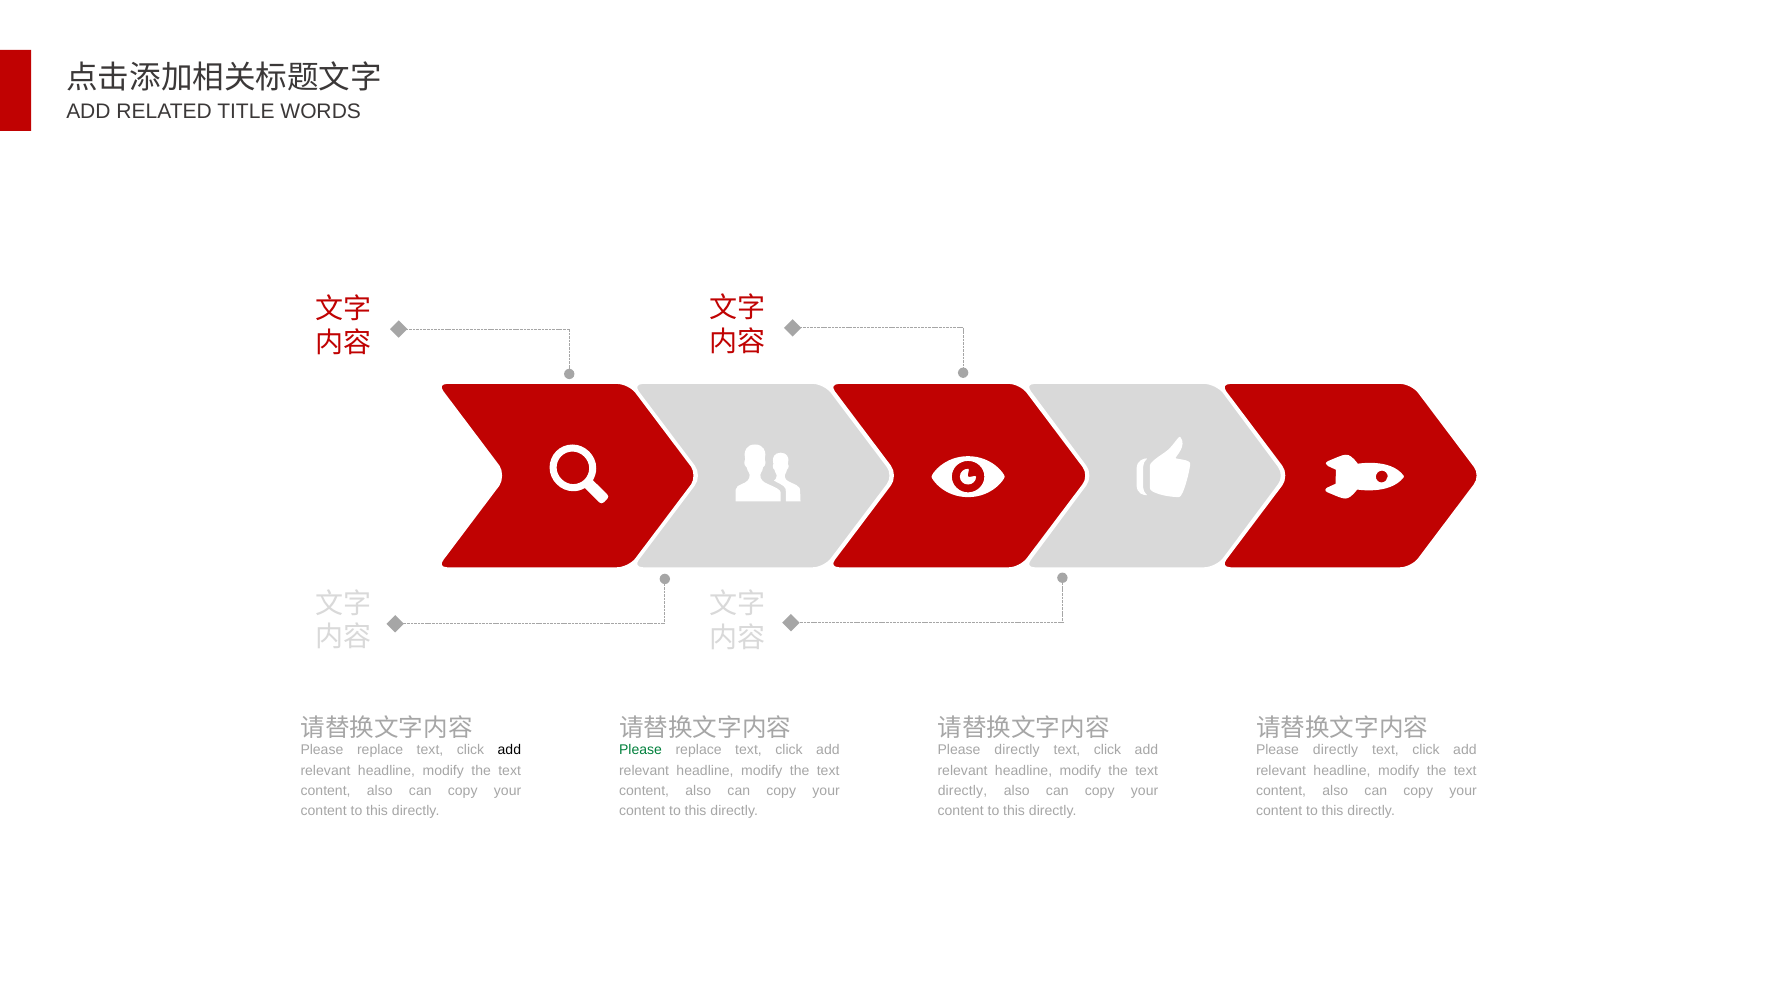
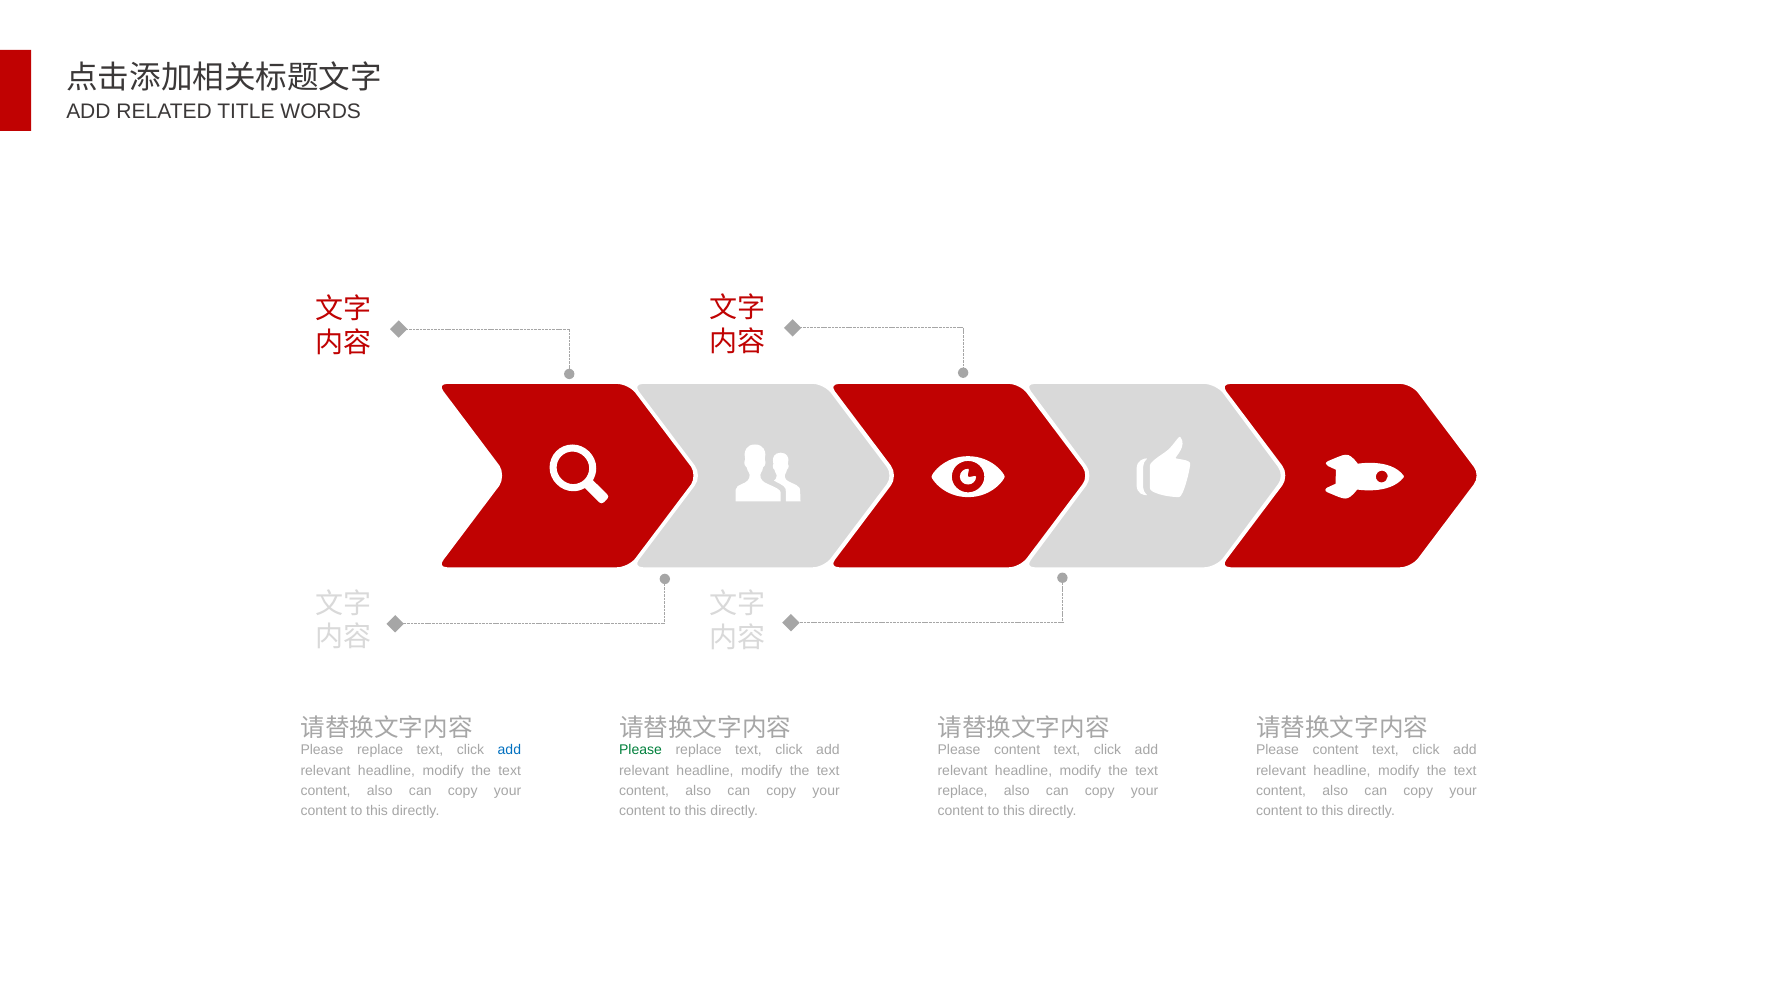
add colour: black -> blue (509, 750)
directly: directly -> content (1017, 750)
directly: directly -> content (1336, 750)
directly: directly -> replace (963, 791)
